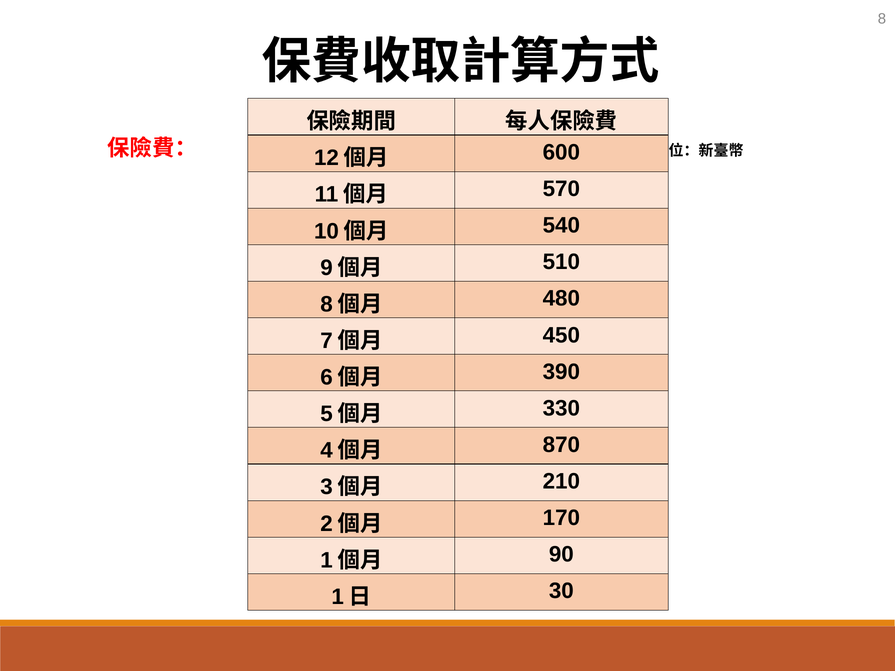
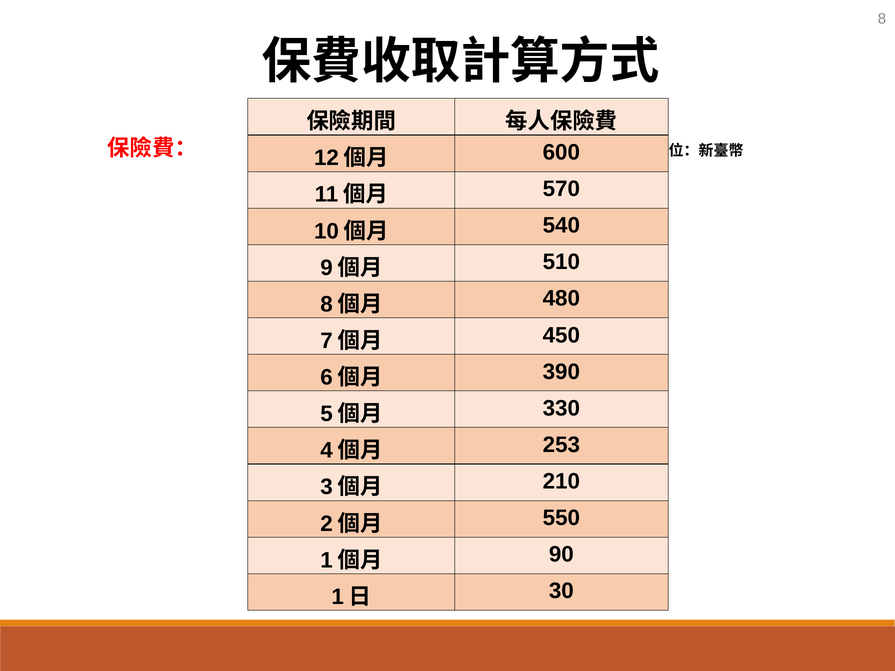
870: 870 -> 253 (561, 445)
170: 170 -> 550 (561, 518)
